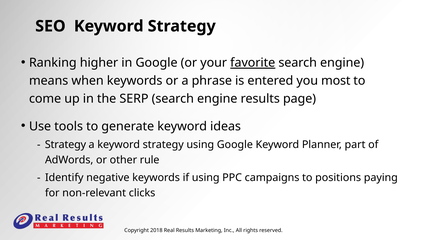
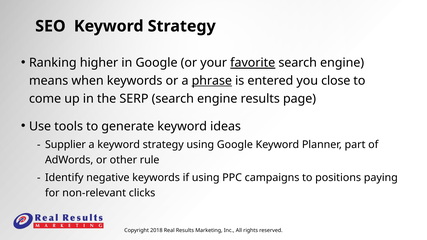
phrase underline: none -> present (212, 81)
most: most -> close (336, 81)
Strategy: Strategy -> Supplier (65, 145)
